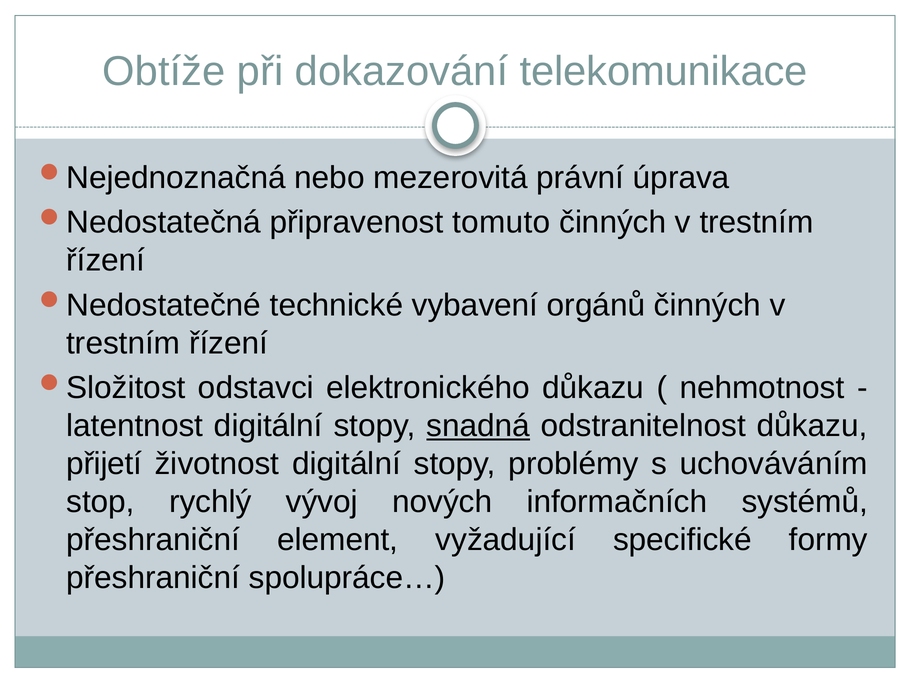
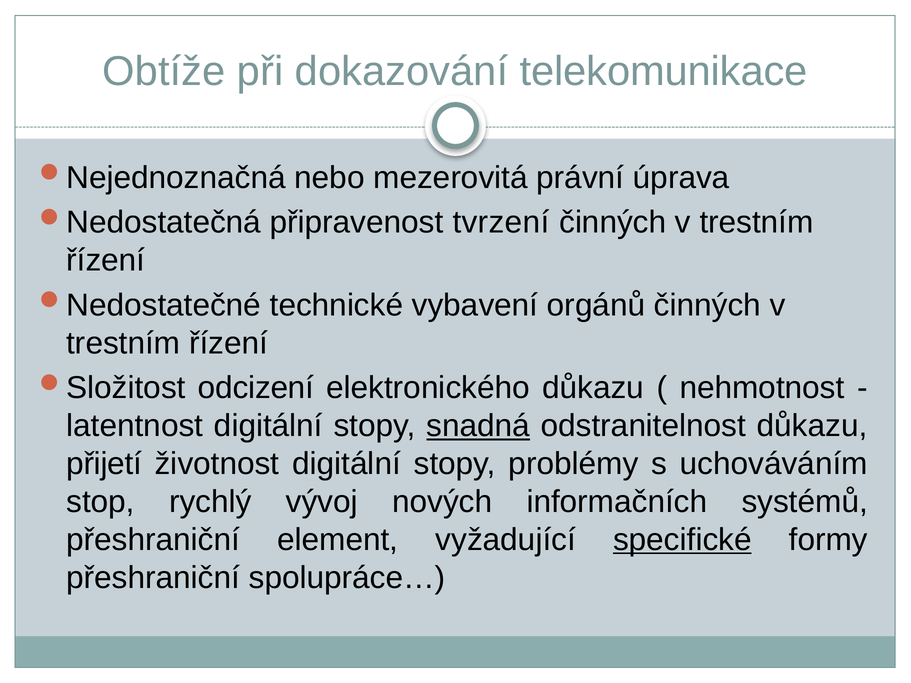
tomuto: tomuto -> tvrzení (501, 223)
odstavci: odstavci -> odcizení (256, 388)
specifické underline: none -> present (682, 540)
